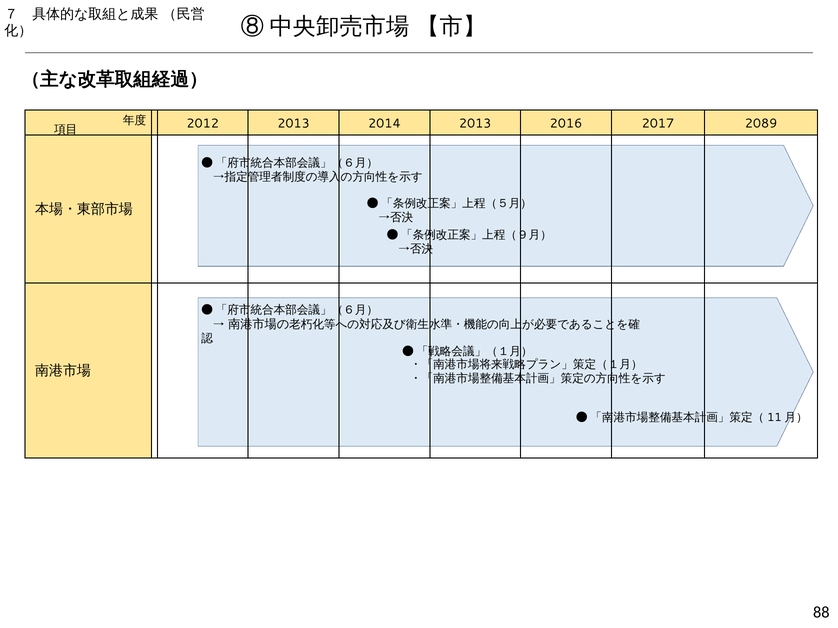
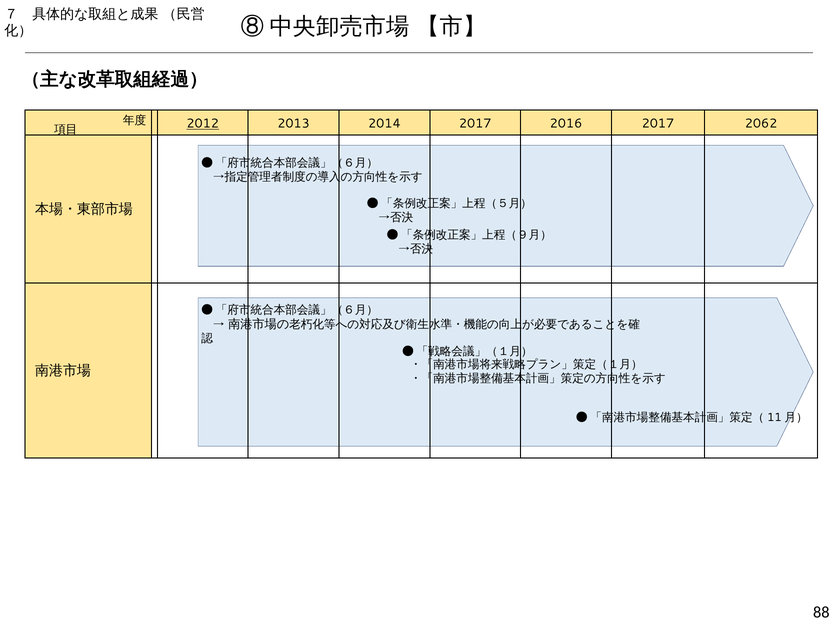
2012 underline: none -> present (203, 124)
2014 2013: 2013 -> 2017 (475, 124)
2089: 2089 -> 2062 (761, 124)
